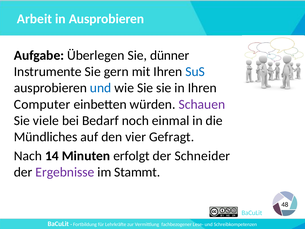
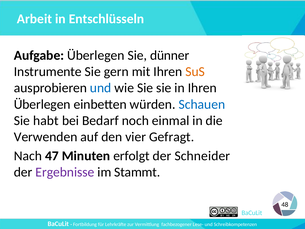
in Ausprobieren: Ausprobieren -> Entschlüsseln (106, 19)
SuS colour: blue -> orange (195, 72)
Computer: Computer -> Überlegen (42, 104)
Schauen colour: purple -> blue (202, 104)
viele: viele -> habt (46, 120)
Mündliches: Mündliches -> Verwenden (46, 137)
14: 14 -> 47 (52, 156)
